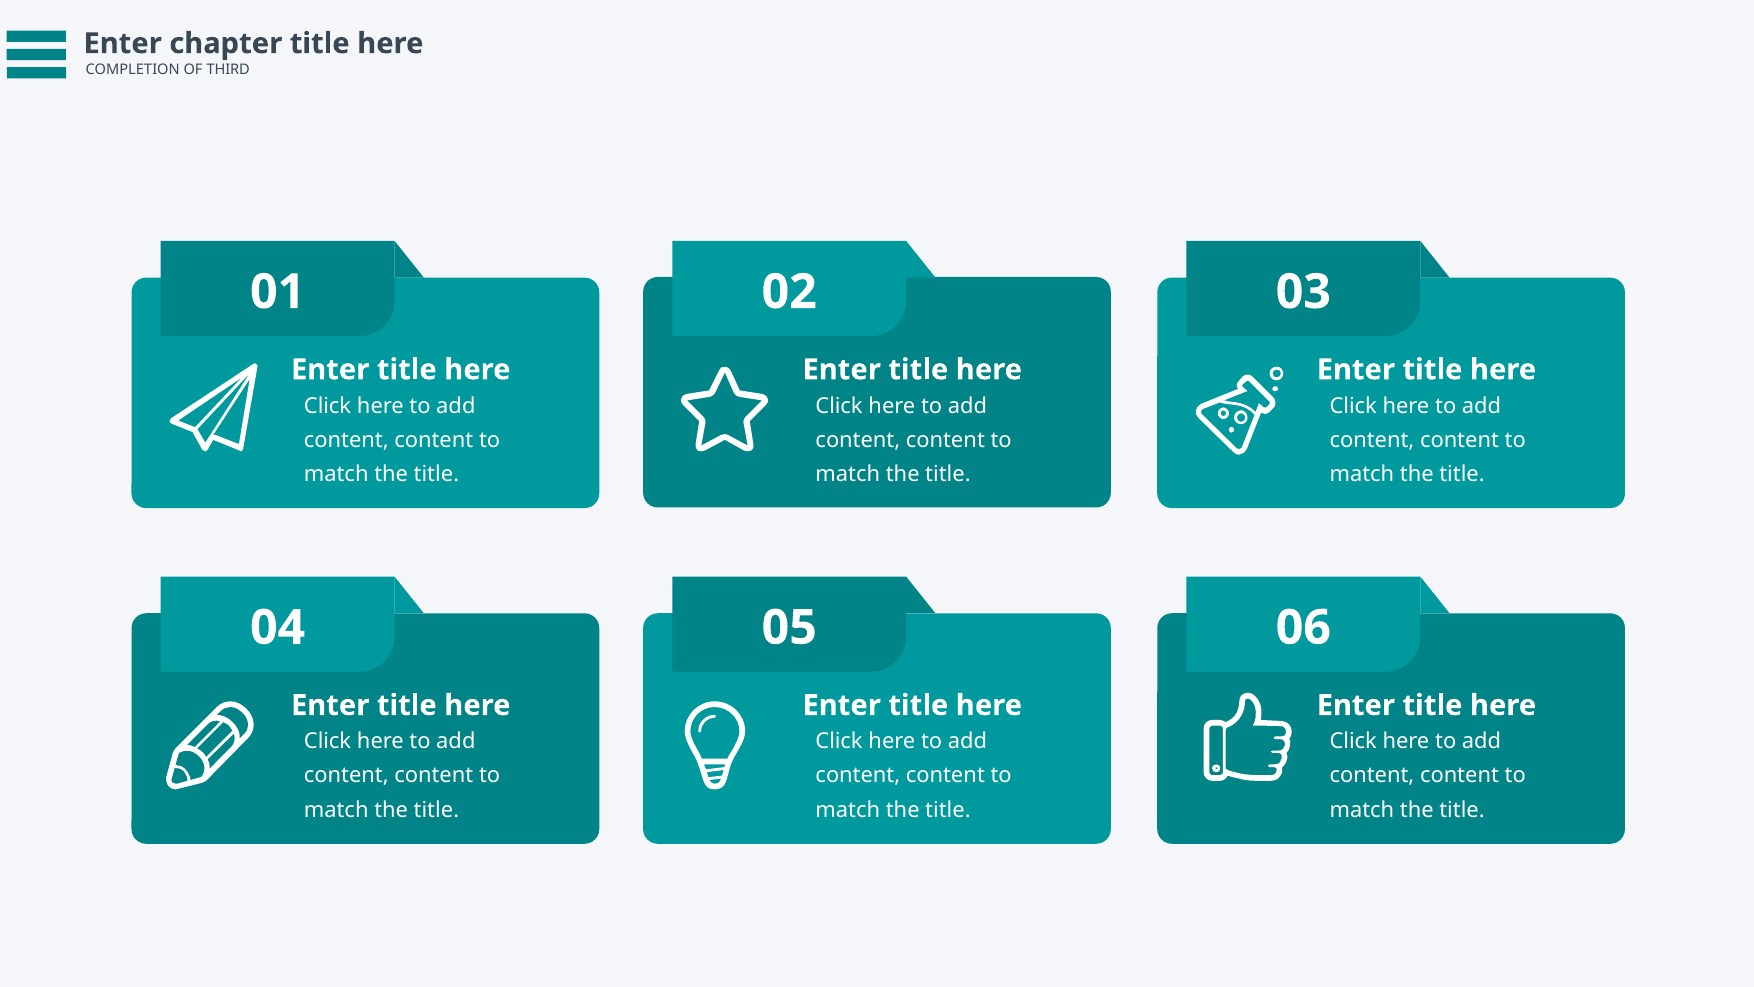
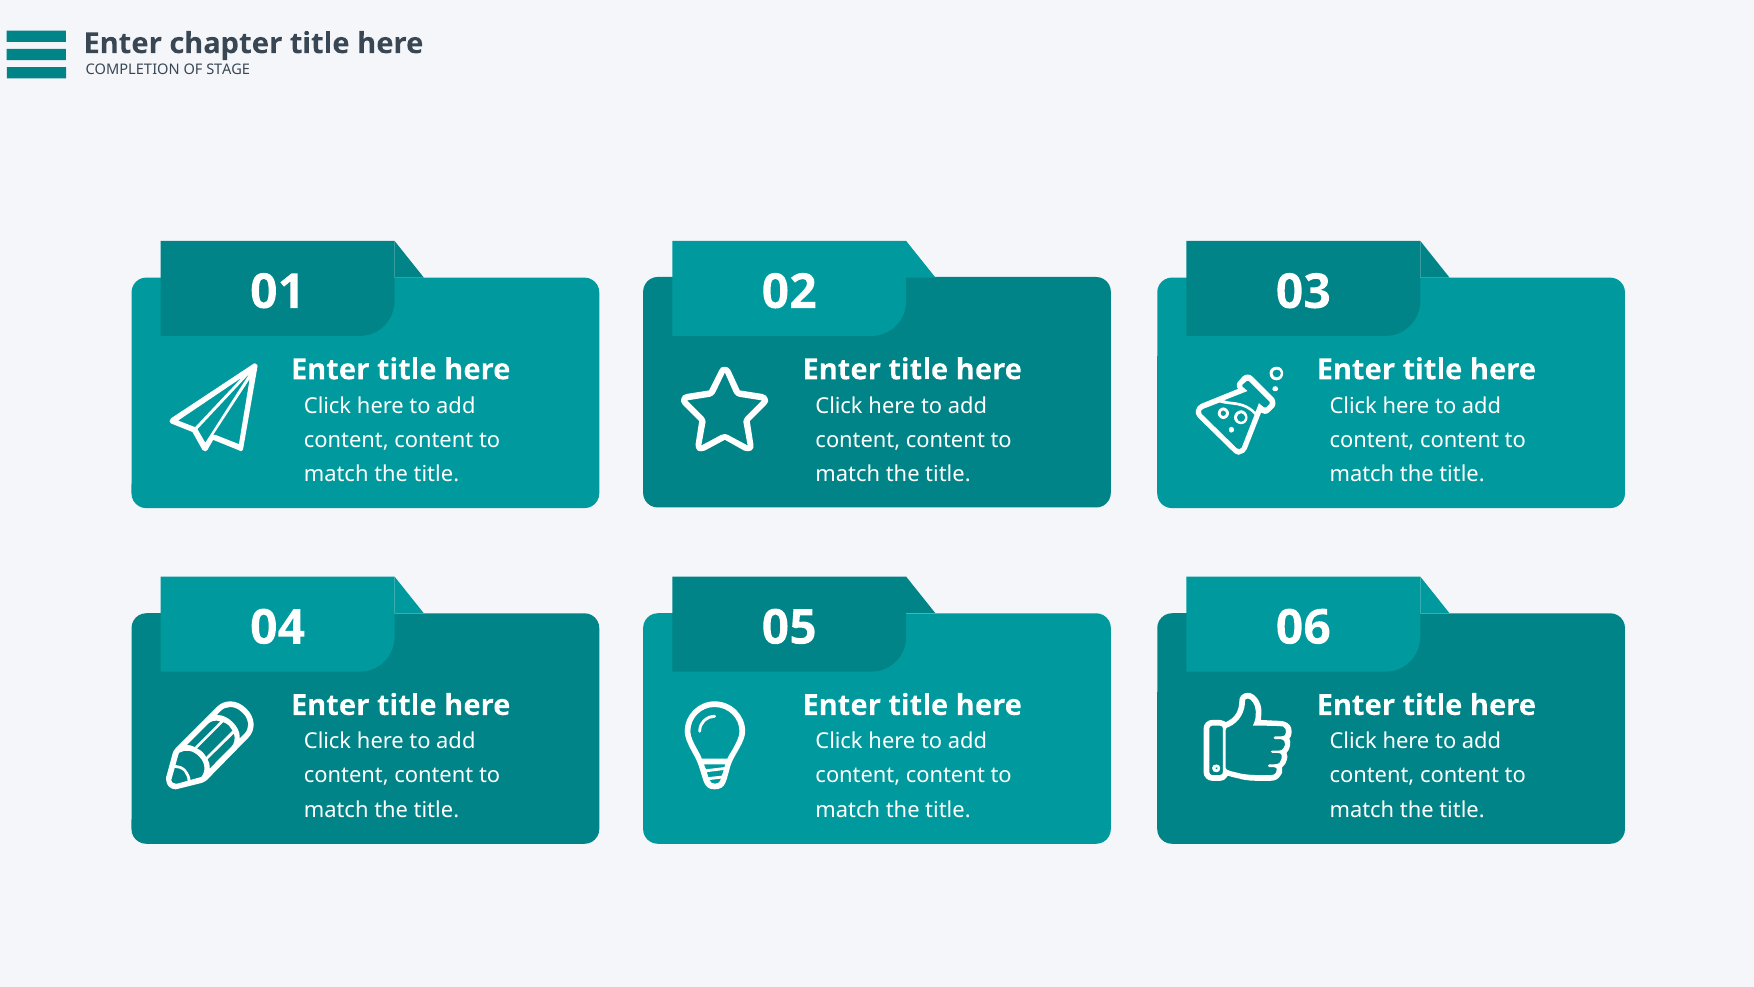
THIRD: THIRD -> STAGE (228, 70)
